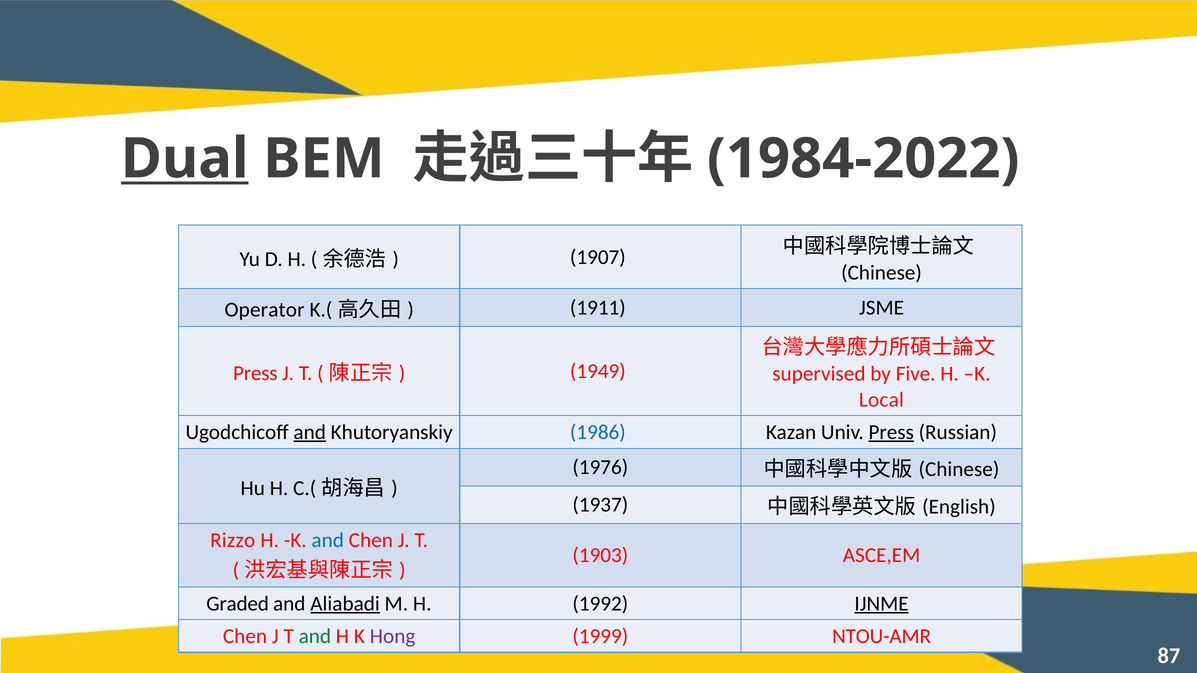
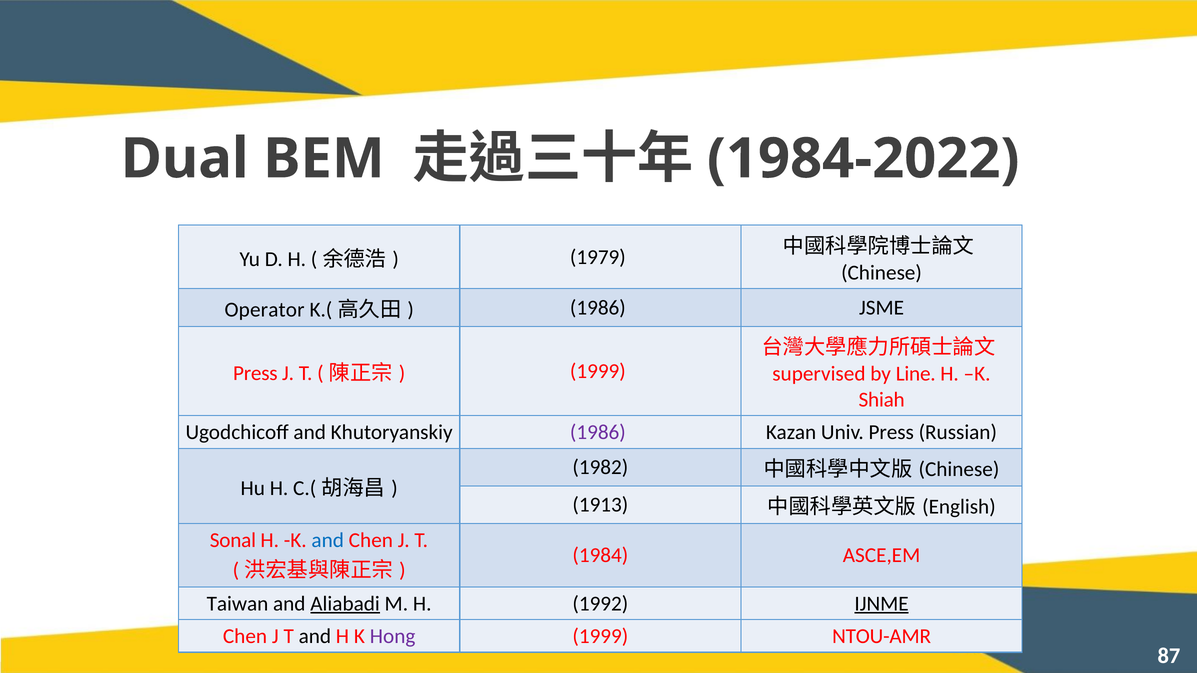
Dual underline: present -> none (185, 159)
1907: 1907 -> 1979 (598, 257)
1911: 1911 -> 1986 (598, 308)
1949: 1949 -> 1999 (598, 371)
Five: Five -> Line (916, 374)
Local: Local -> Shiah (882, 400)
and underline: present -> none (310, 432)
1986 colour: blue -> purple (598, 432)
Press underline: present -> none (891, 432)
1976: 1976 -> 1982 (600, 468)
1937: 1937 -> 1913 (600, 505)
Rizzo: Rizzo -> Sonal (233, 540)
1903: 1903 -> 1984 (600, 556)
Graded: Graded -> Taiwan (238, 604)
and colour: green -> black (315, 636)
